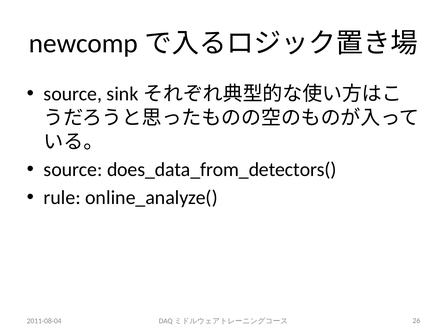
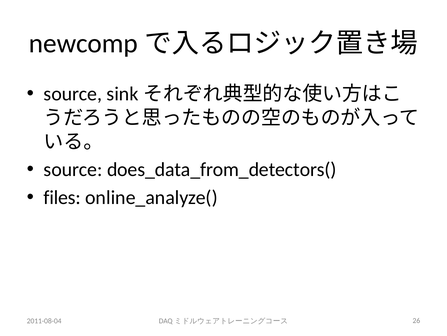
rule: rule -> files (62, 197)
